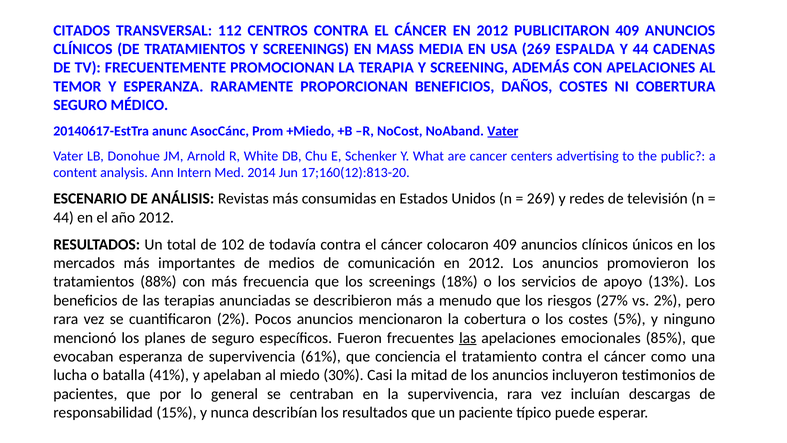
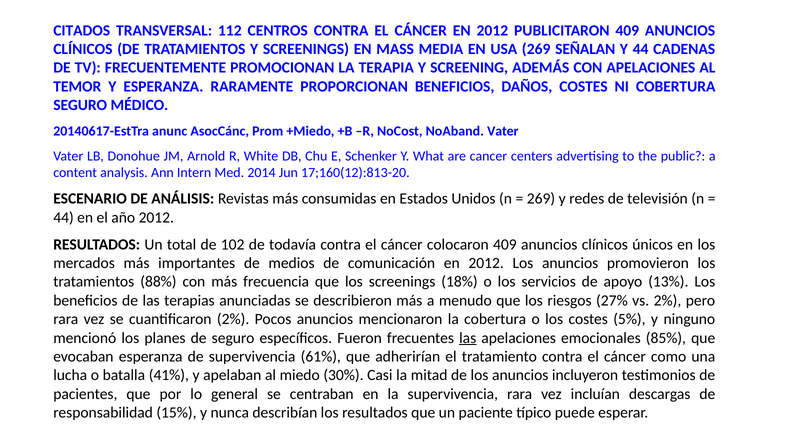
ESPALDA: ESPALDA -> SEÑALAN (585, 49)
Vater underline: present -> none (503, 131)
conciencia: conciencia -> adherirían (408, 356)
